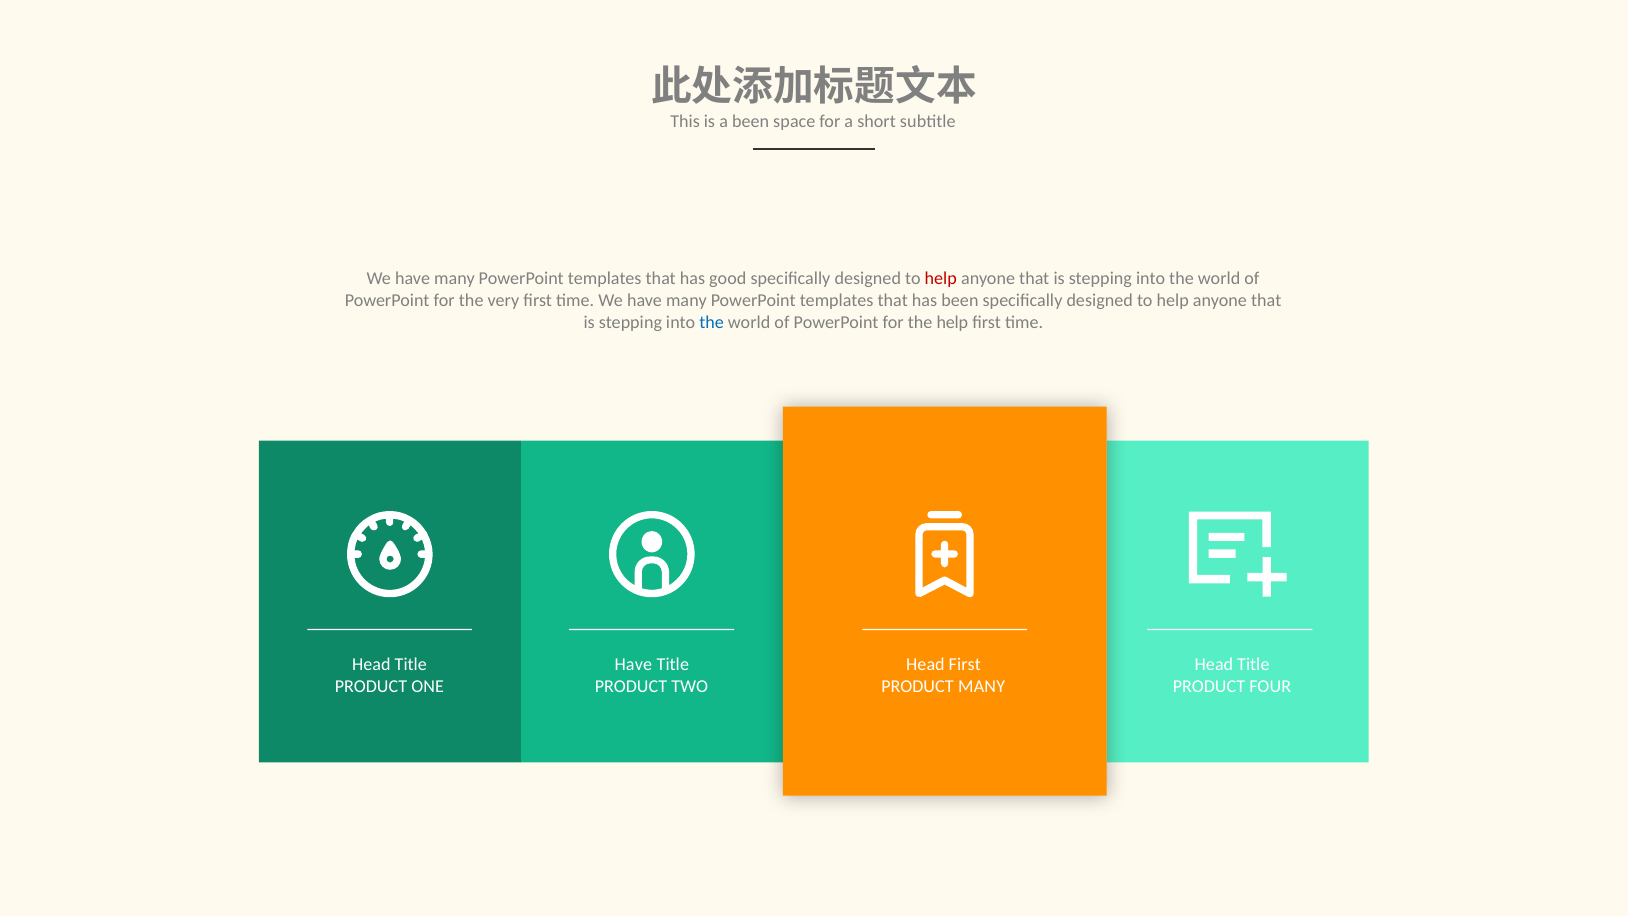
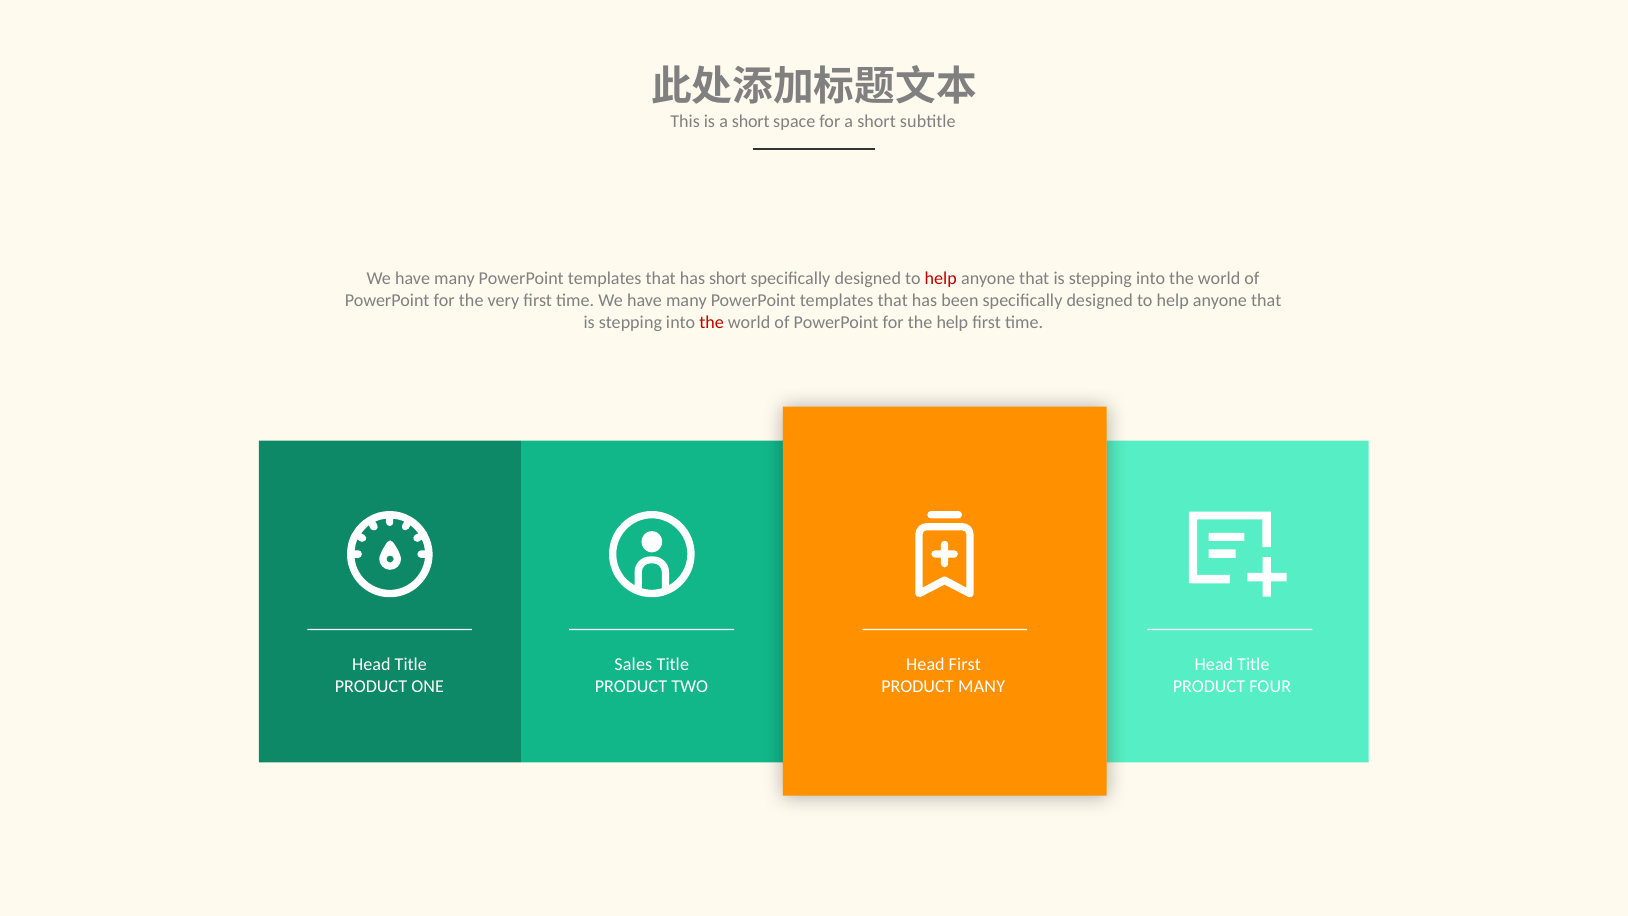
is a been: been -> short (751, 121)
has good: good -> short (728, 279)
the colour: blue -> red (712, 322)
Have: Have -> Sales (633, 664)
